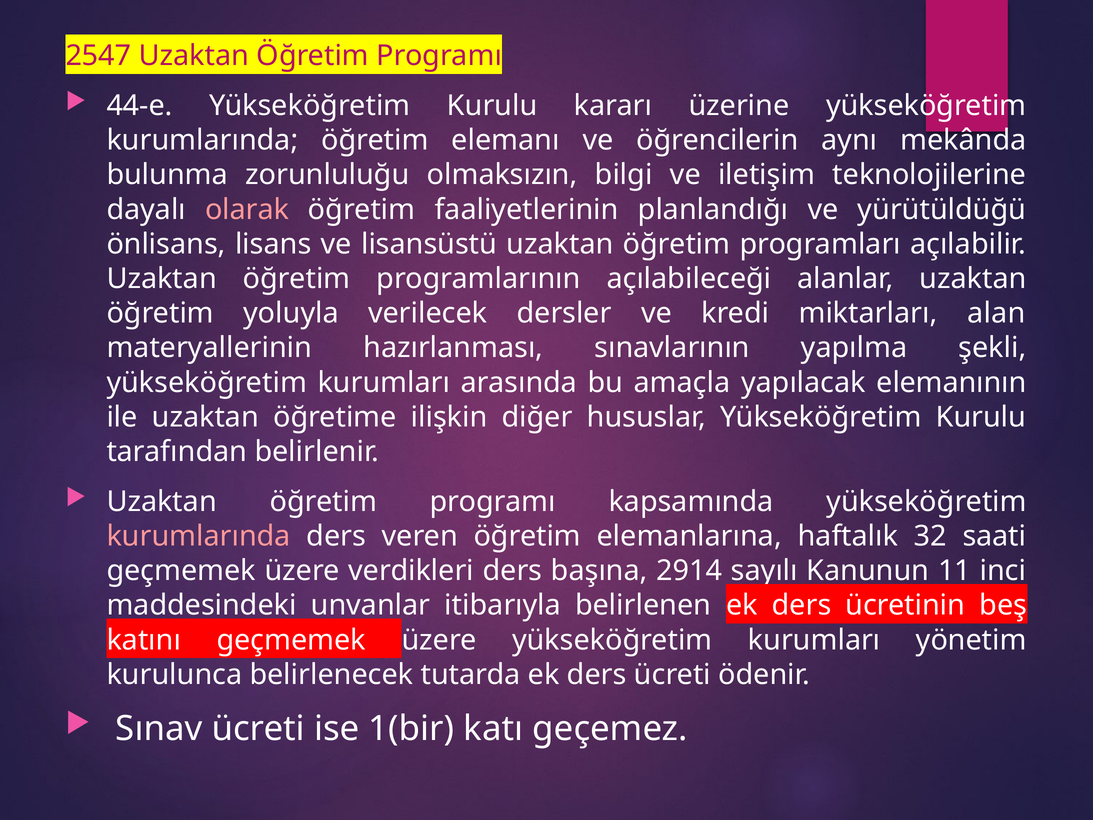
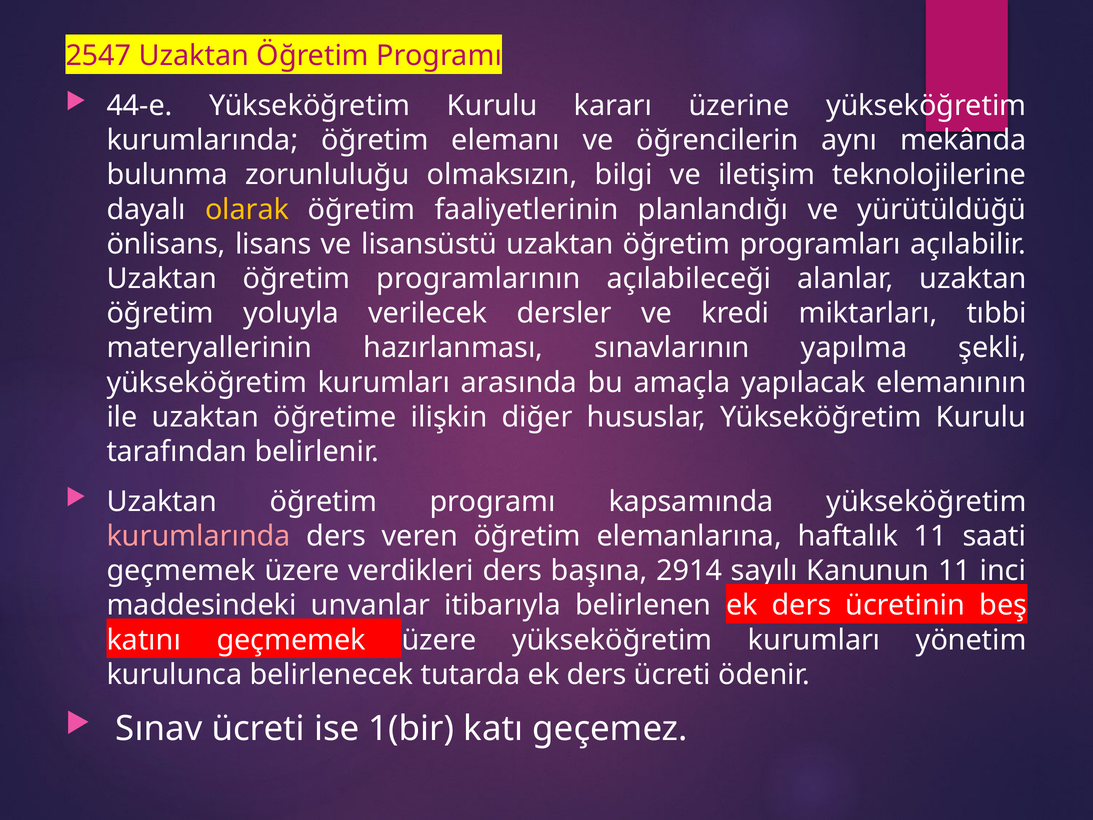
olarak colour: pink -> yellow (247, 209)
alan: alan -> tıbbi (997, 313)
haftalık 32: 32 -> 11 (930, 536)
